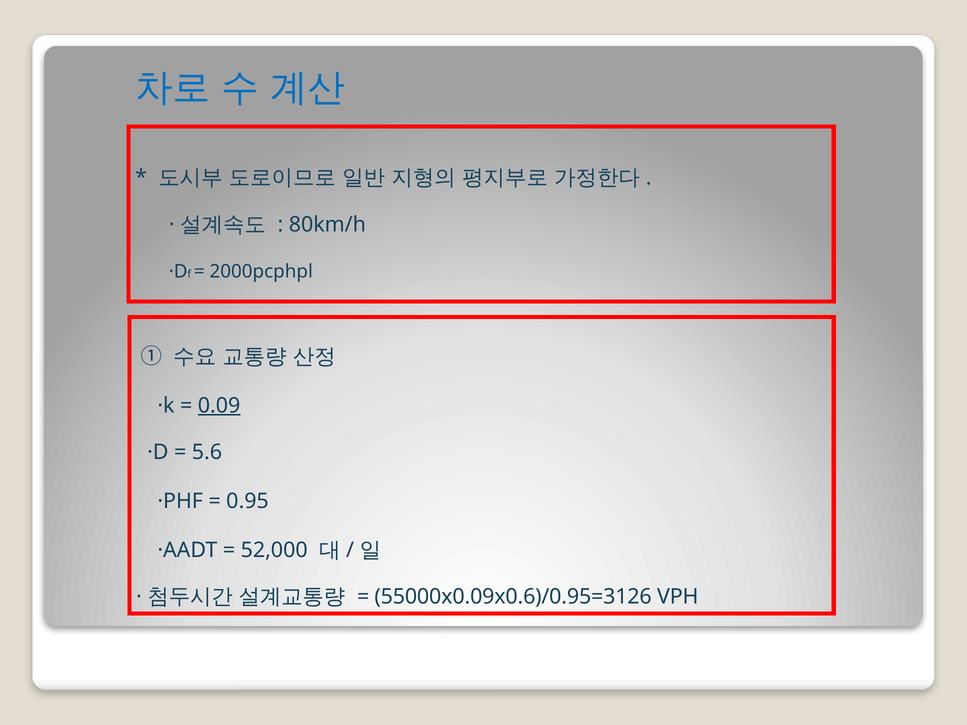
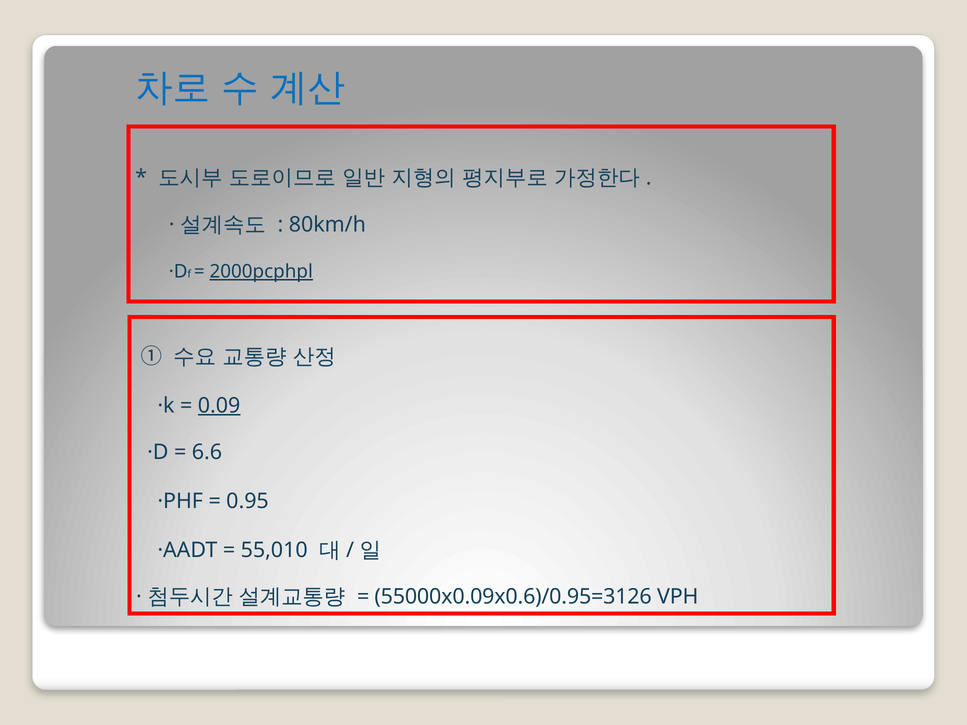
2000pcphpl underline: none -> present (261, 272)
5.6: 5.6 -> 6.6 (207, 452)
52,000: 52,000 -> 55,010 (274, 550)
